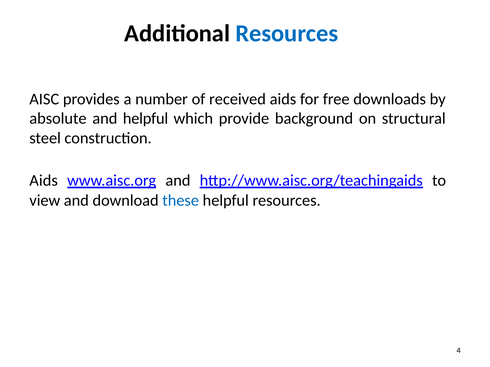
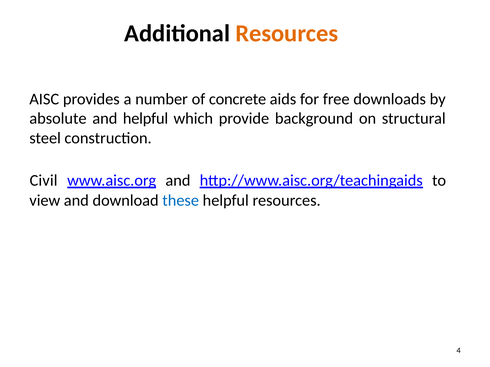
Resources colour: blue -> orange (287, 33)
received: received -> concrete (238, 99)
Aids: Aids -> Civil (44, 181)
